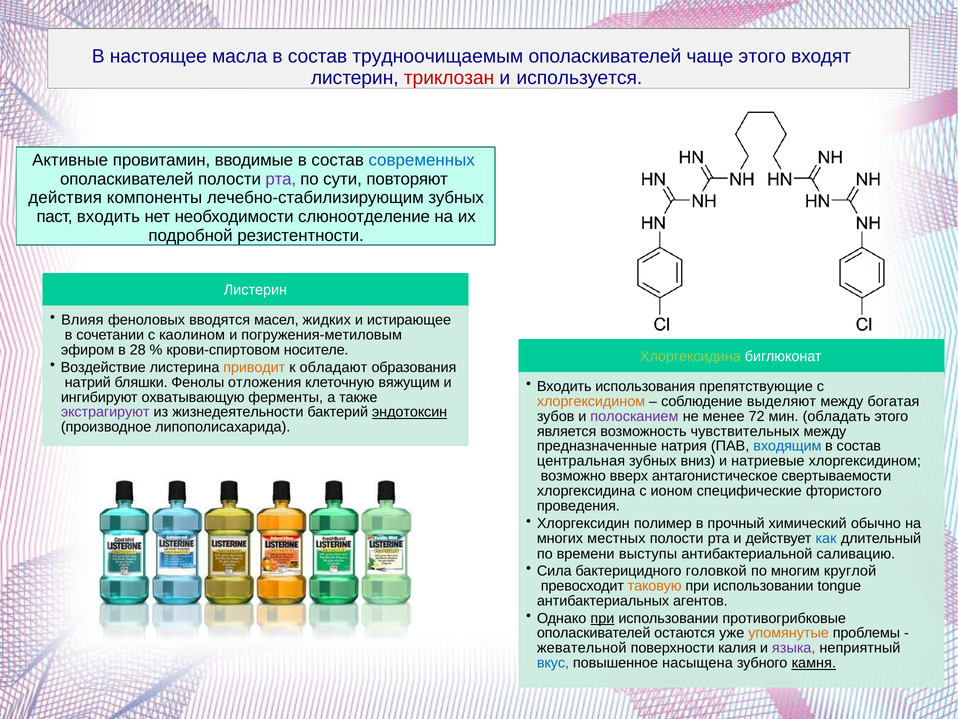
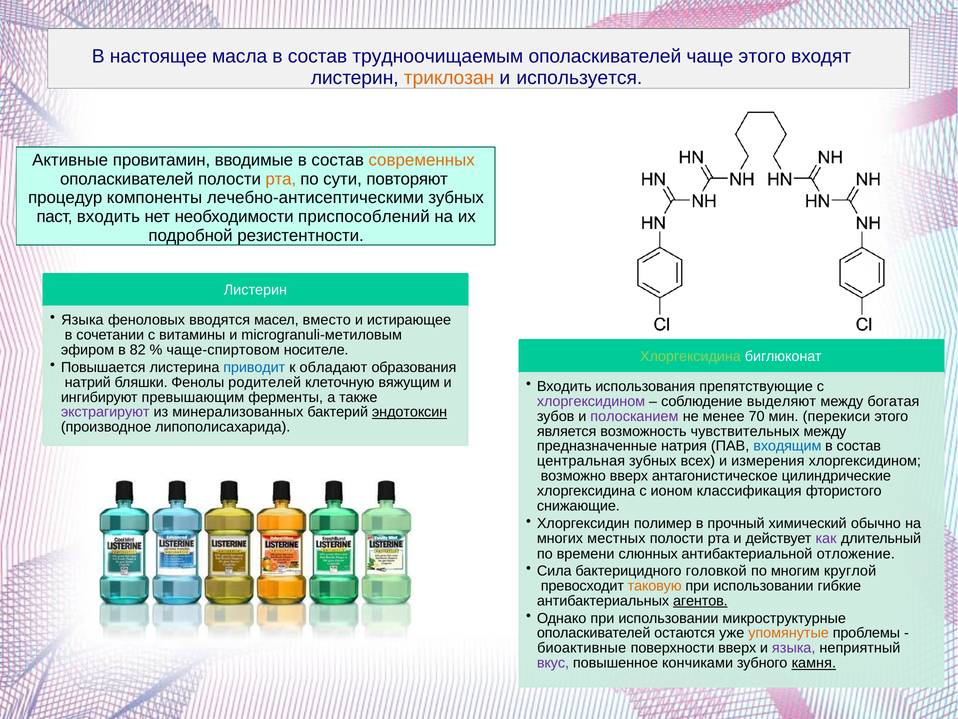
триклозан colour: red -> orange (449, 78)
современных colour: blue -> orange (422, 160)
рта colour: purple -> orange (281, 179)
действия: действия -> процедур (65, 198)
лечебно-стабилизирующим: лечебно-стабилизирующим -> лечебно-антисептическими (315, 198)
слюноотделение: слюноотделение -> приспособлений (364, 216)
Влияя: Влияя -> Языка (82, 320)
жидких: жидких -> вместо (327, 320)
каолином: каолином -> витамины (192, 335)
погружения-метиловым: погружения-метиловым -> microgranuli-метиловым (322, 335)
28: 28 -> 82 (138, 350)
крови-спиртовом: крови-спиртовом -> чаще-спиртовом (223, 350)
Воздействие: Воздействие -> Повышается (103, 367)
приводит colour: orange -> blue (254, 367)
отложения: отложения -> родителей (265, 382)
охватывающую: охватывающую -> превышающим (193, 397)
хлоргексидином colour: orange -> purple (591, 401)
жизнедеятельности: жизнедеятельности -> минерализованных (238, 412)
72: 72 -> 70 (757, 416)
обладать: обладать -> перекиси (836, 416)
вниз: вниз -> всех (698, 461)
натриевые: натриевые -> измерения (768, 461)
свертываемости: свертываемости -> цилиндрические (836, 476)
специфические: специфические -> классификация (749, 491)
проведения: проведения -> снижающие (578, 506)
как colour: blue -> purple (826, 538)
выступы: выступы -> слюнных (648, 553)
саливацию: саливацию -> отложение (856, 553)
tongue: tongue -> гибкие (839, 585)
агентов underline: none -> present (700, 600)
при underline: present -> none (602, 618)
противогрибковые: противогрибковые -> микроструктурные (784, 618)
жевательной: жевательной -> биоактивные (582, 648)
поверхности калия: калия -> вверх (737, 648)
вкус colour: blue -> purple (553, 663)
насыщена: насыщена -> кончиками (698, 663)
